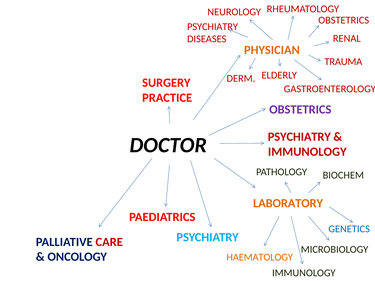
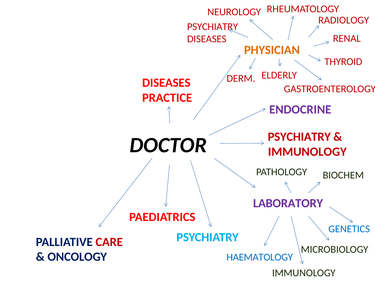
OBSTETRICS: OBSTETRICS -> RADIOLOGY (344, 20)
TRAUMA: TRAUMA -> THYROID (343, 62)
SURGERY: SURGERY -> DISEASES (166, 83)
OBSTETRICS: OBSTETRICS -> ENDOCRINE (300, 110)
LABORATORY colour: orange -> purple (288, 203)
HAEMATOLOGY colour: orange -> blue (260, 257)
